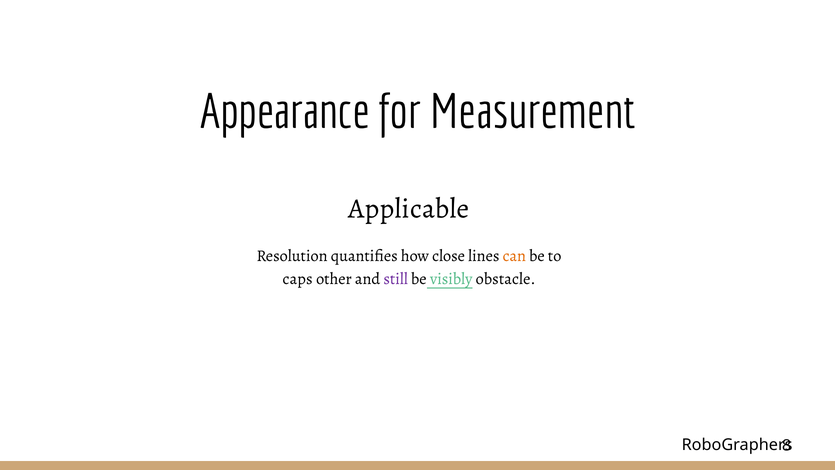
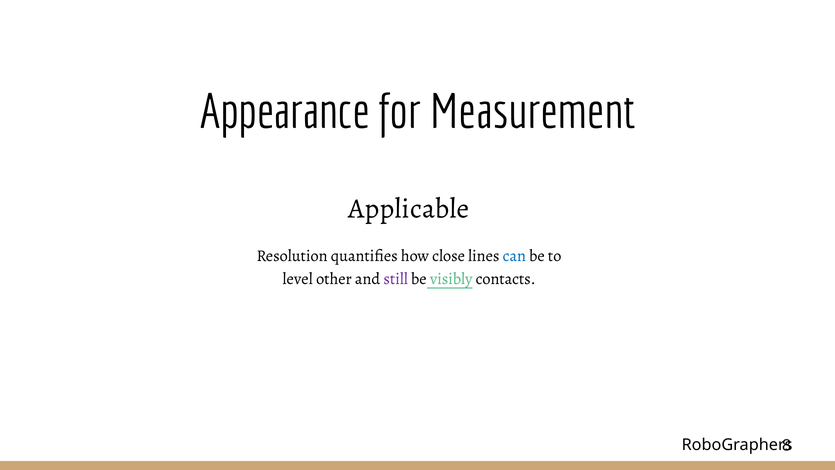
can colour: orange -> blue (514, 256)
caps: caps -> level (298, 278)
obstacle: obstacle -> contacts (506, 278)
